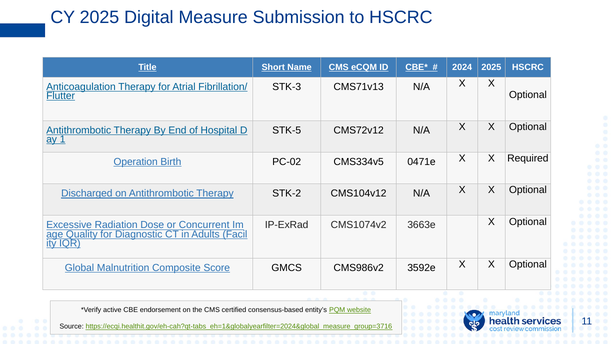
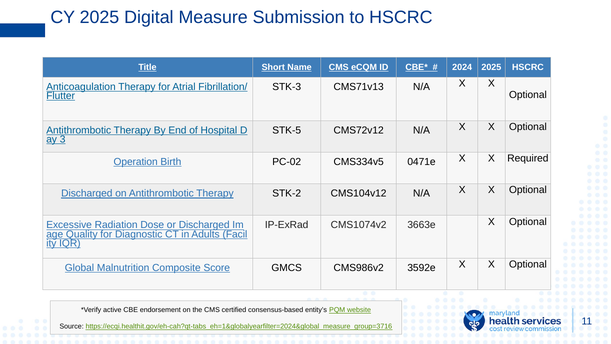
1: 1 -> 3 (63, 139)
or Concurrent: Concurrent -> Discharged (204, 225)
